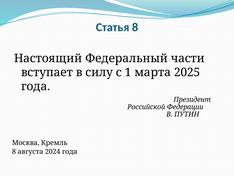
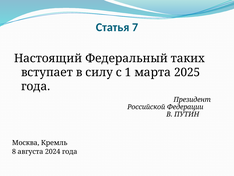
Статья 8: 8 -> 7 (135, 27)
части: части -> таких (188, 58)
